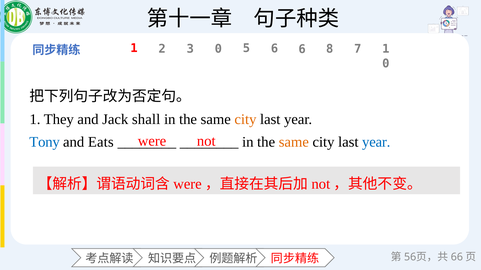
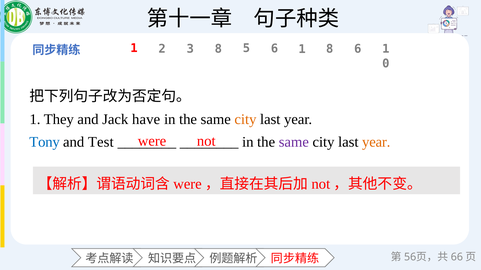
2 0: 0 -> 8 (218, 49)
5 6 6: 6 -> 1 (302, 49)
8 7: 7 -> 6 (358, 49)
shall: shall -> have (146, 119)
Eats: Eats -> Test (101, 142)
same colour: orange -> purple (294, 142)
year colour: blue -> orange (376, 142)
